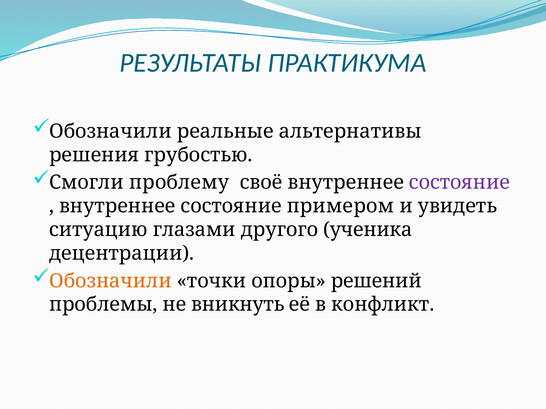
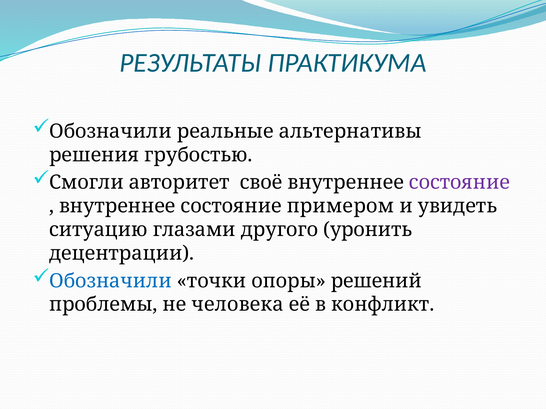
проблему: проблему -> авторитет (179, 183)
ученика: ученика -> уронить (368, 230)
Обозначили colour: orange -> blue (110, 281)
вникнуть: вникнуть -> человека (238, 305)
